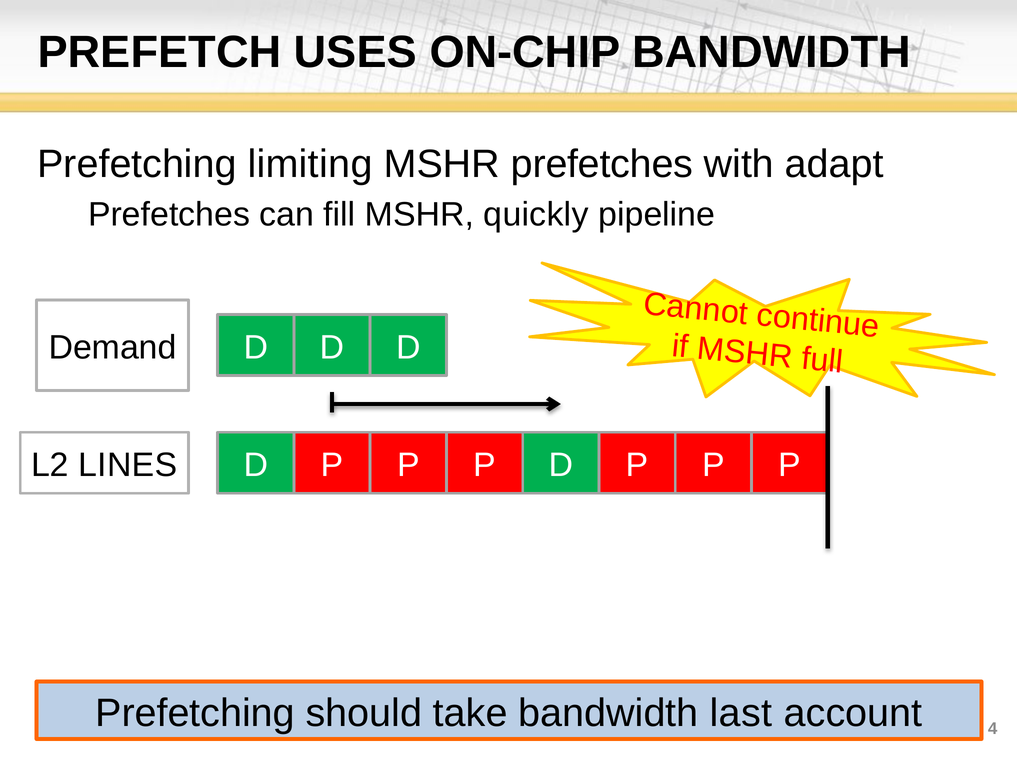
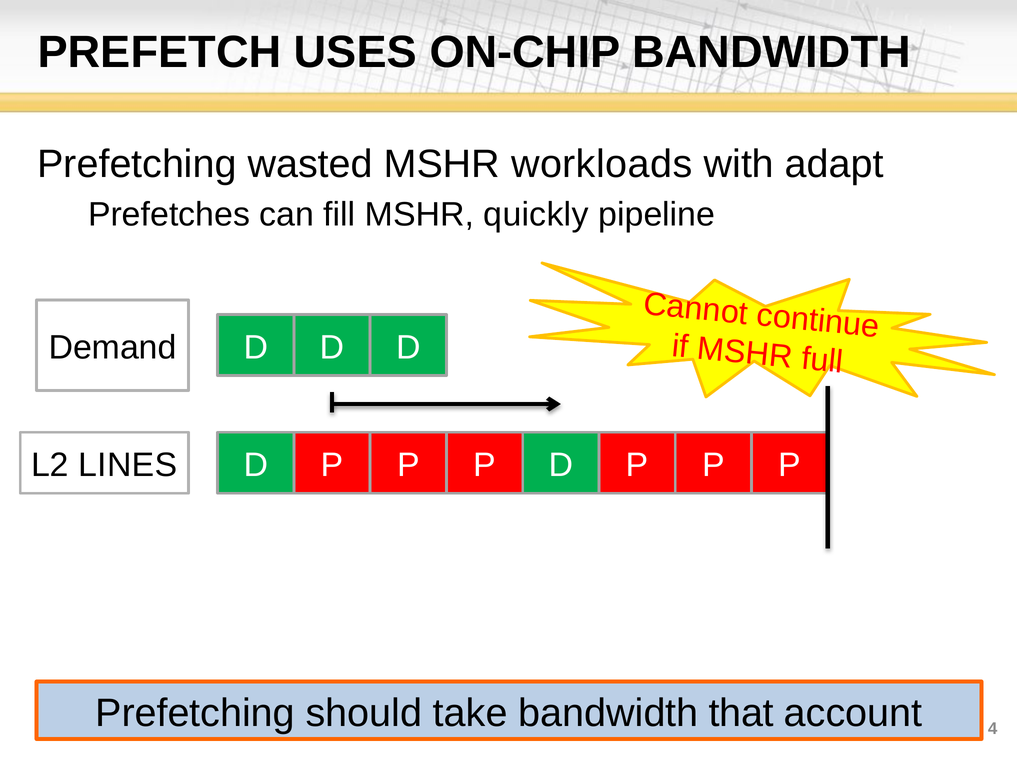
limiting: limiting -> wasted (310, 164)
MSHR prefetches: prefetches -> workloads (602, 164)
last: last -> that (741, 713)
